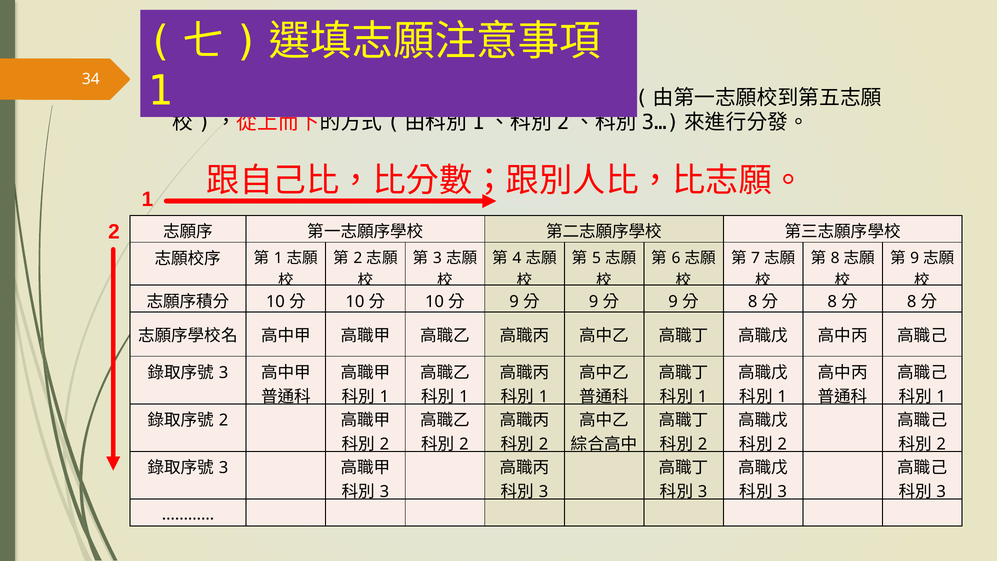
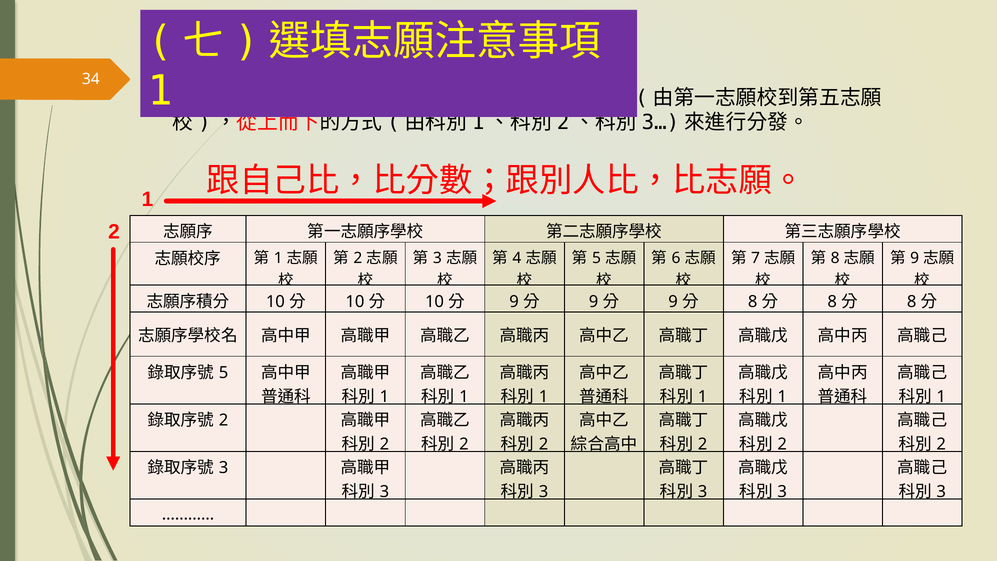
3: 3 -> 5 (224, 373)
